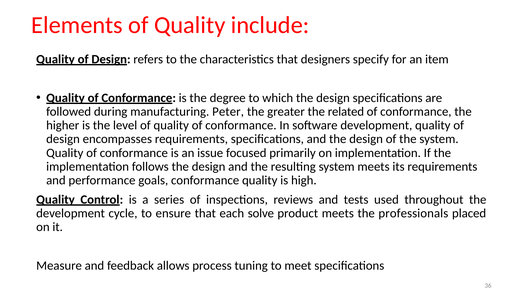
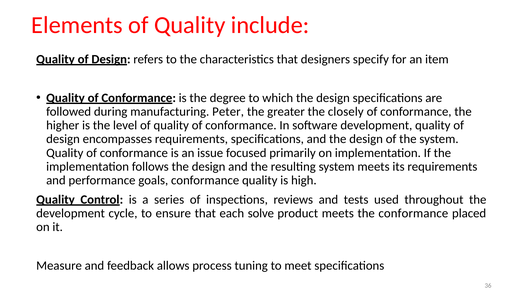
related: related -> closely (346, 112)
the professionals: professionals -> conformance (413, 214)
